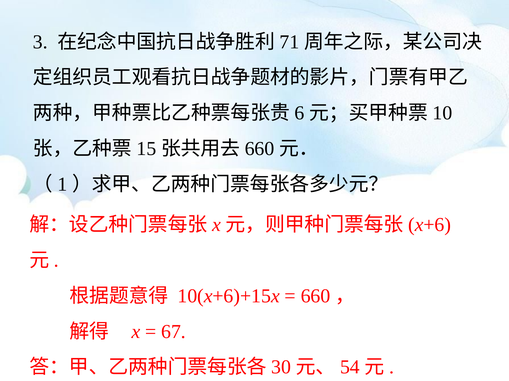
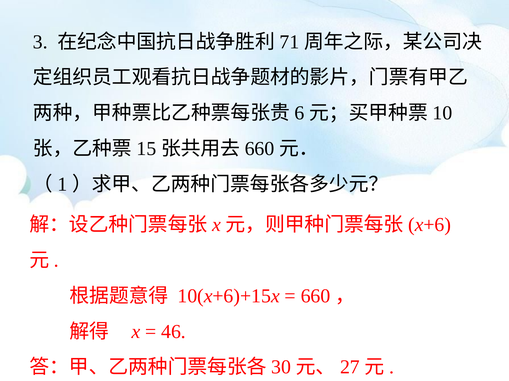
67: 67 -> 46 (173, 332)
54: 54 -> 27 (350, 368)
